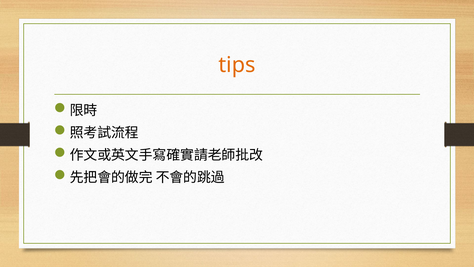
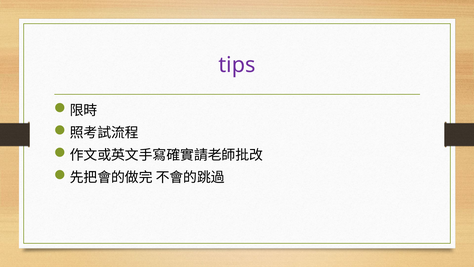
tips colour: orange -> purple (237, 65)
